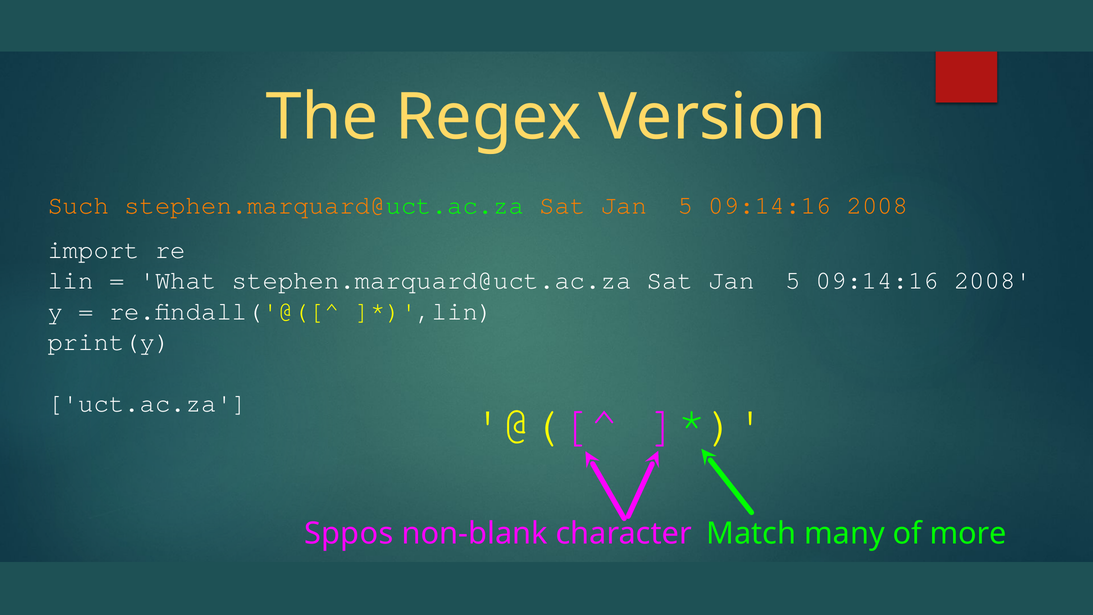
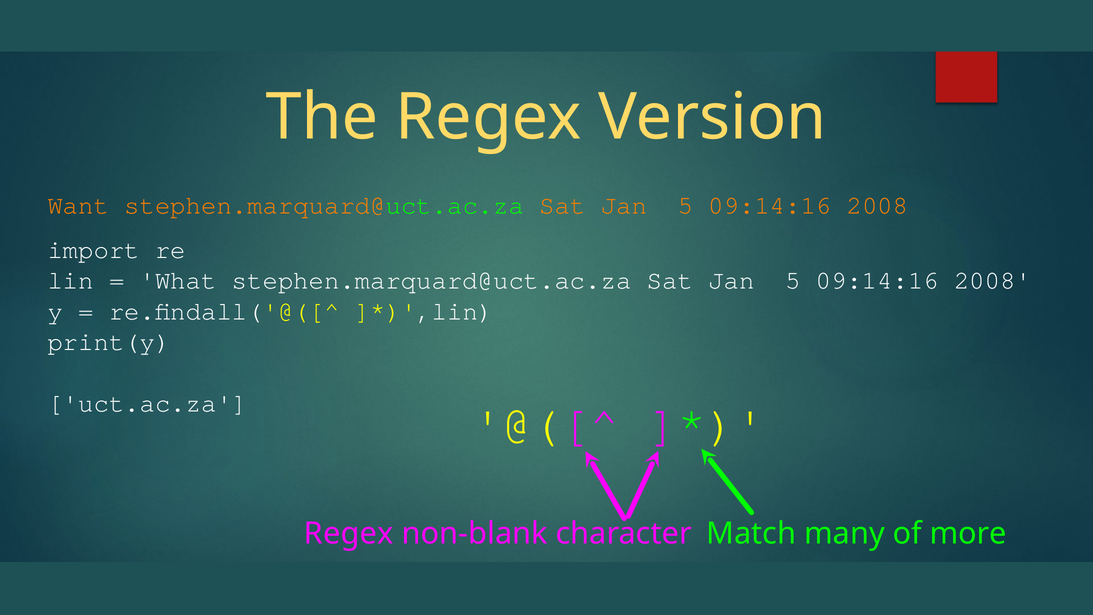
Such: Such -> Want (78, 205)
Sppos: Sppos -> Regex (349, 534)
